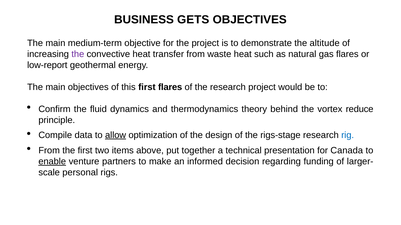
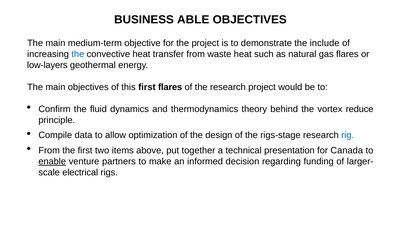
GETS: GETS -> ABLE (193, 20)
altitude: altitude -> include (325, 43)
the colour: purple -> blue (78, 54)
low-report: low-report -> low-layers (47, 65)
allow underline: present -> none (116, 135)
personal: personal -> electrical (80, 173)
